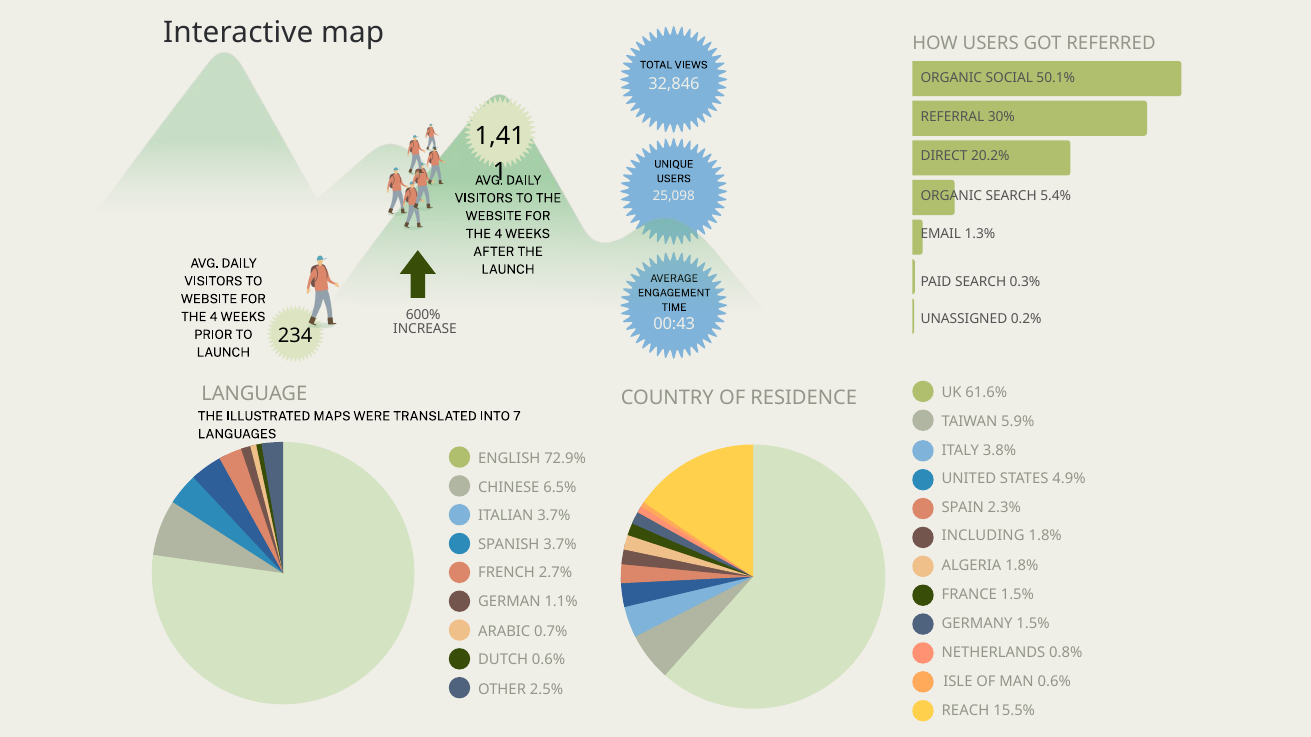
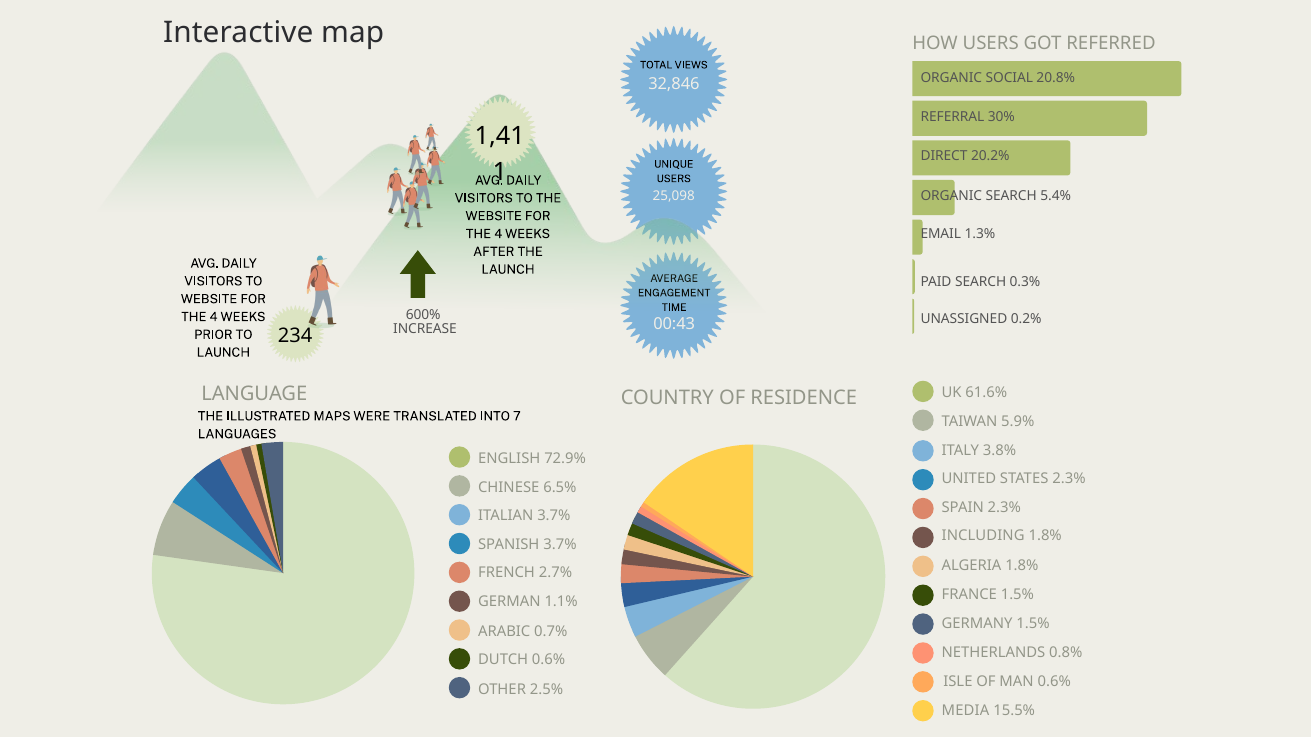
50.1%: 50.1% -> 20.8% (1056, 78)
STATES 4.9%: 4.9% -> 2.3% (1069, 479)
REACH: REACH -> MEDIA (966, 711)
